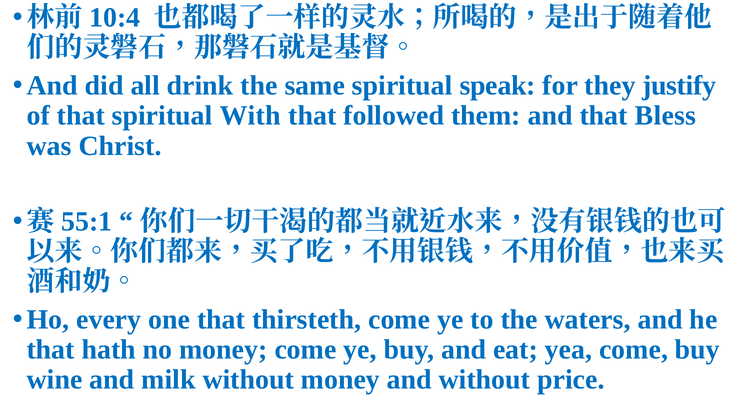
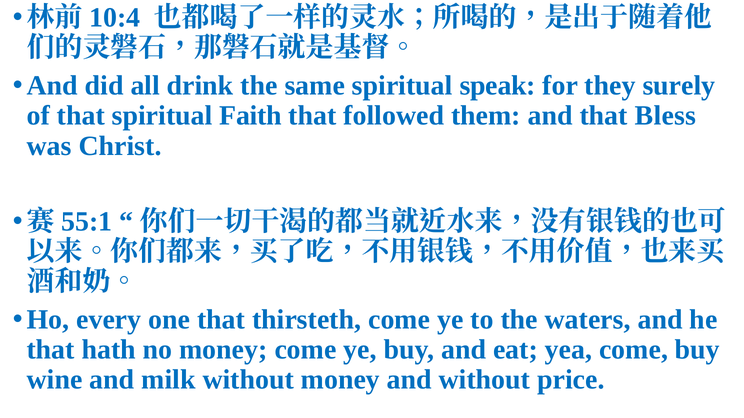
justify: justify -> surely (679, 86)
With: With -> Faith (251, 116)
